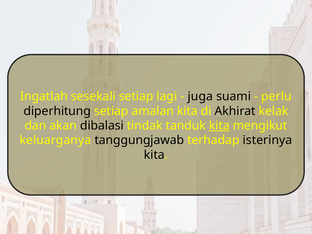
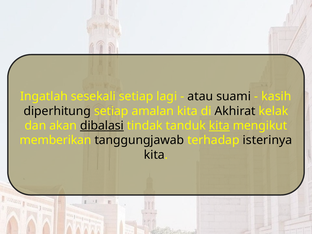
juga: juga -> atau (200, 96)
perlu: perlu -> kasih (276, 96)
dibalasi underline: none -> present (102, 126)
keluarganya: keluarganya -> memberikan (55, 140)
